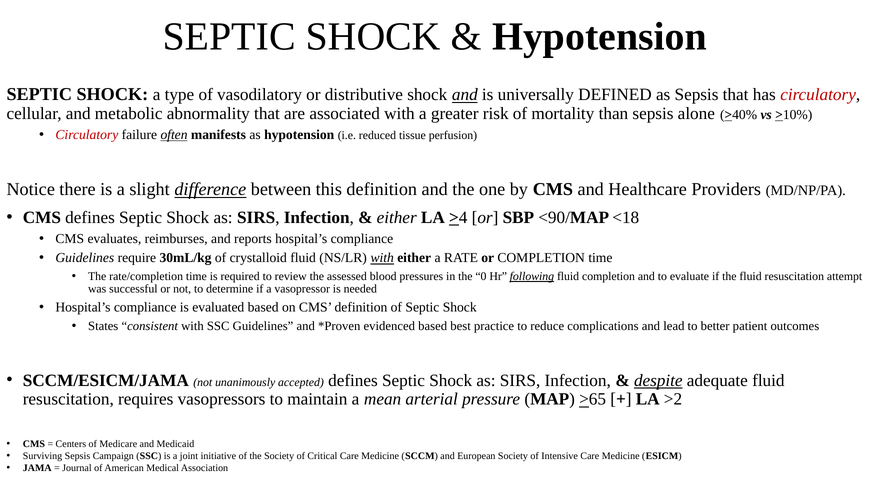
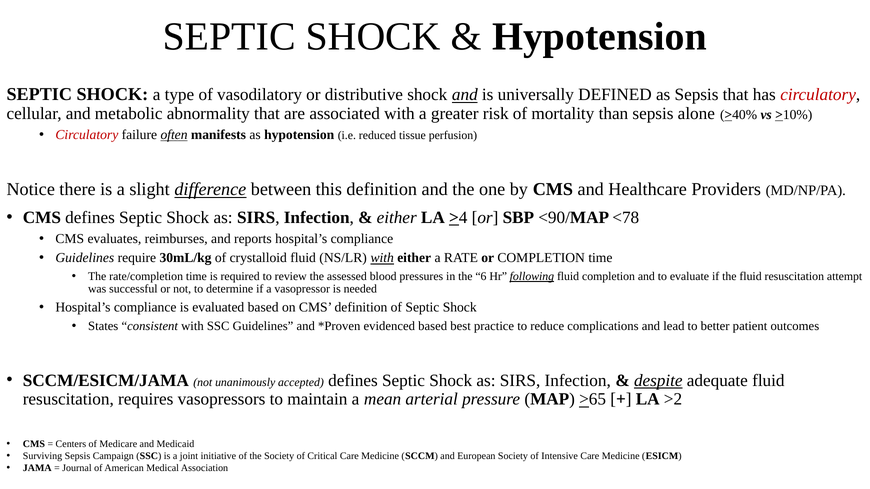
<18: <18 -> <78 (626, 218)
0: 0 -> 6 (481, 276)
